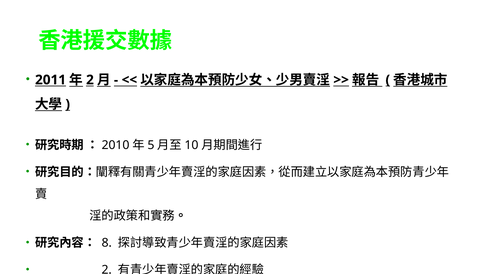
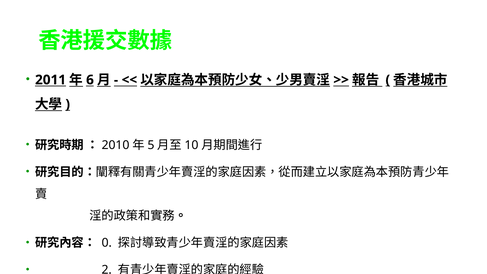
2: 2 -> 6 (90, 80)
8: 8 -> 0 (107, 243)
